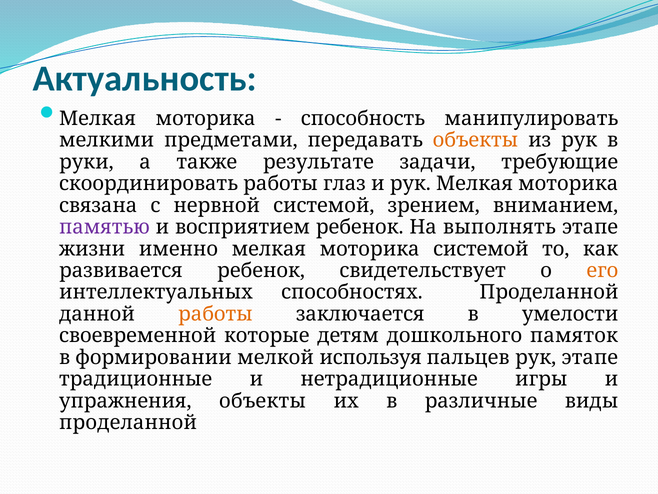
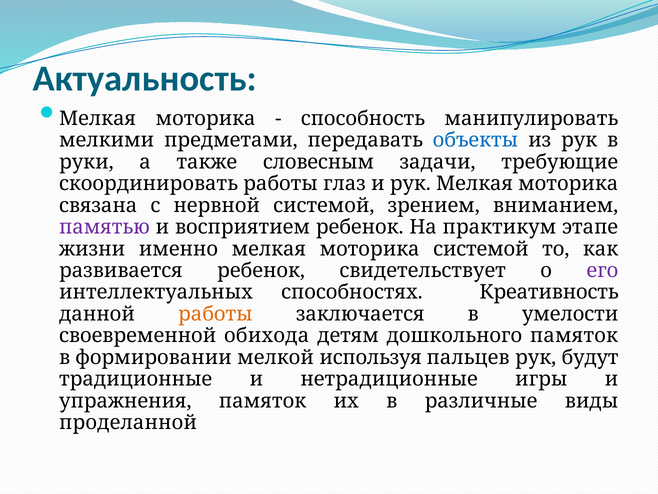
объекты colour: orange -> blue (475, 140)
результате: результате -> словесным (318, 162)
выполнять: выполнять -> практикум (499, 227)
его colour: orange -> purple (602, 270)
способностях Проделанной: Проделанной -> Креативность (549, 292)
которые: которые -> обихода (267, 335)
рук этапе: этапе -> будут (590, 357)
упражнения объекты: объекты -> памяток (263, 401)
